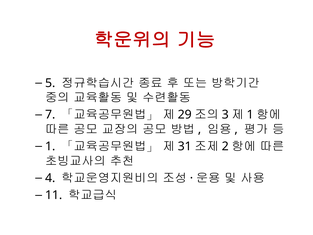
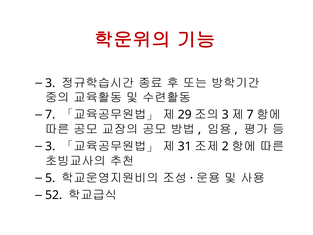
5: 5 -> 3 (50, 83)
1: 1 -> 7 (250, 115)
1: 1 -> 3 (50, 146)
4: 4 -> 5 (50, 178)
11: 11 -> 52 (54, 195)
